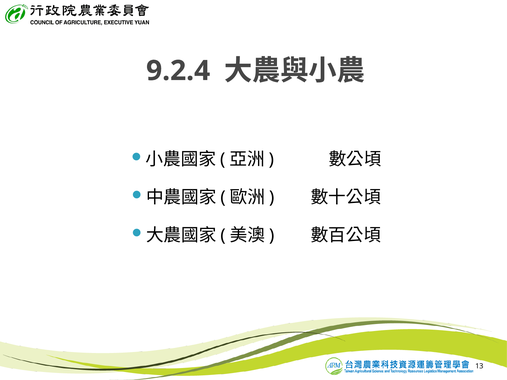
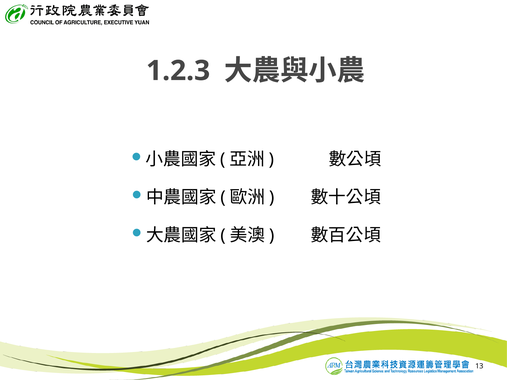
9.2.4: 9.2.4 -> 1.2.3 (178, 71)
